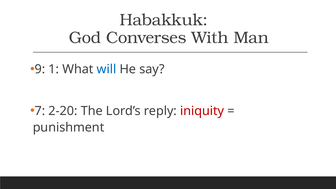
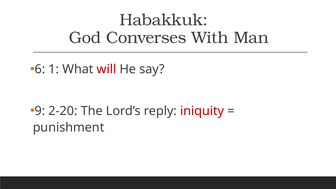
9: 9 -> 6 (40, 69)
will colour: blue -> red (107, 69)
7: 7 -> 9 (40, 111)
